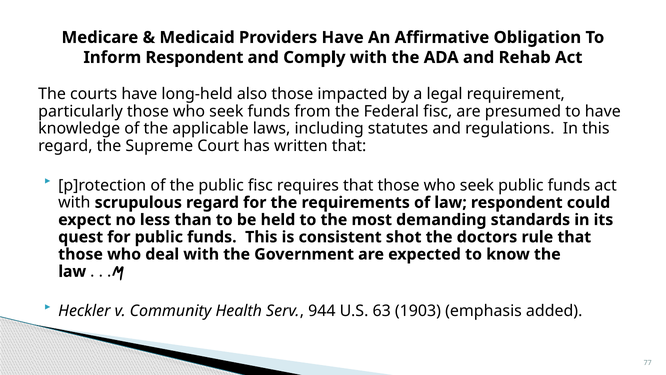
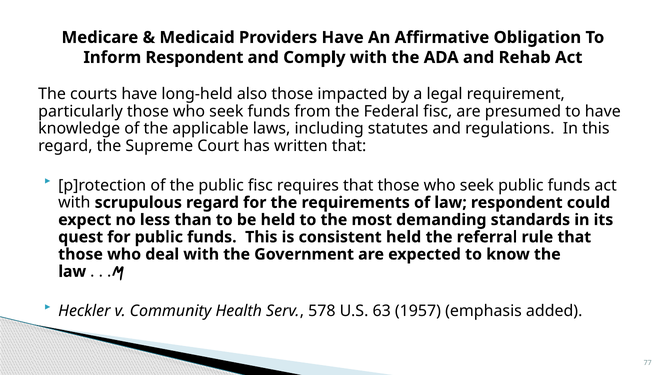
consistent shot: shot -> held (404, 237)
doctors: doctors -> referral (487, 237)
944: 944 -> 578 (322, 311)
1903: 1903 -> 1957 (418, 311)
